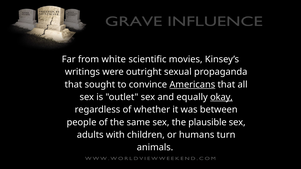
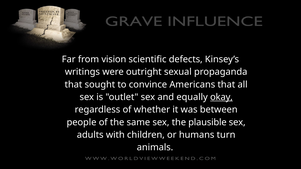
white: white -> vision (114, 59)
movies: movies -> defects (186, 59)
Americans underline: present -> none (192, 85)
